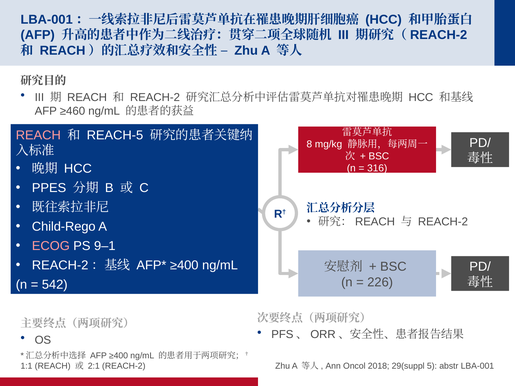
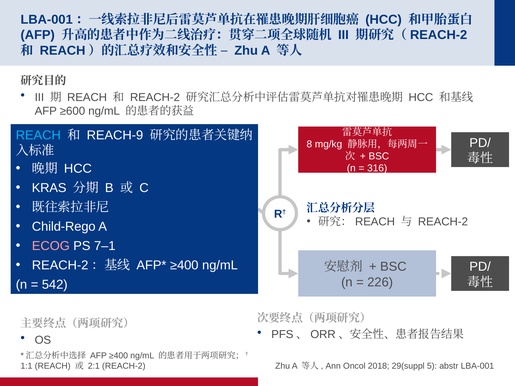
≥460: ≥460 -> ≥600 (72, 111)
REACH colour: pink -> light blue (38, 135)
REACH-5: REACH-5 -> REACH-9 (115, 135)
PPES: PPES -> KRAS (49, 188)
9–1: 9–1 -> 7–1 (105, 246)
